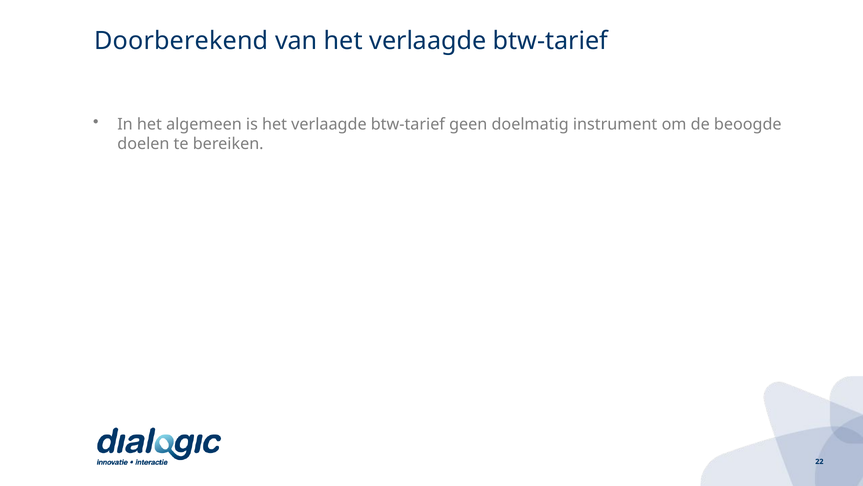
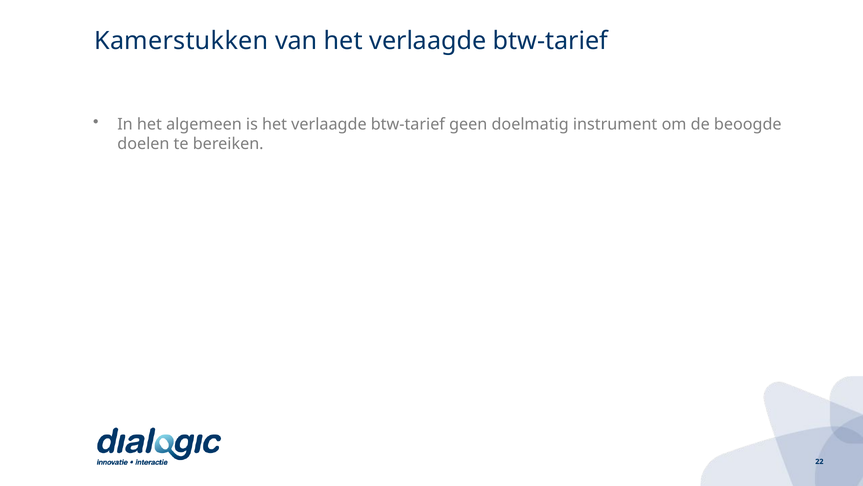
Doorberekend: Doorberekend -> Kamerstukken (181, 41)
